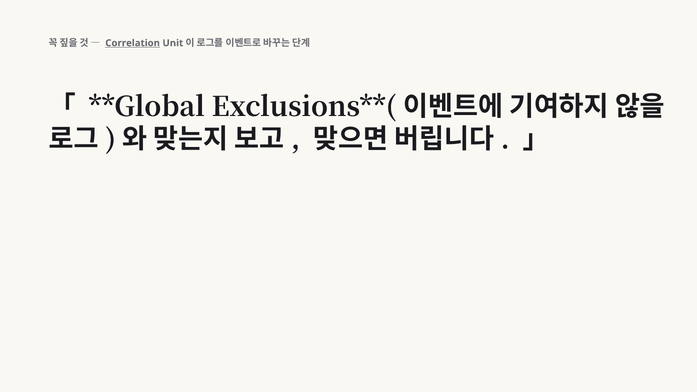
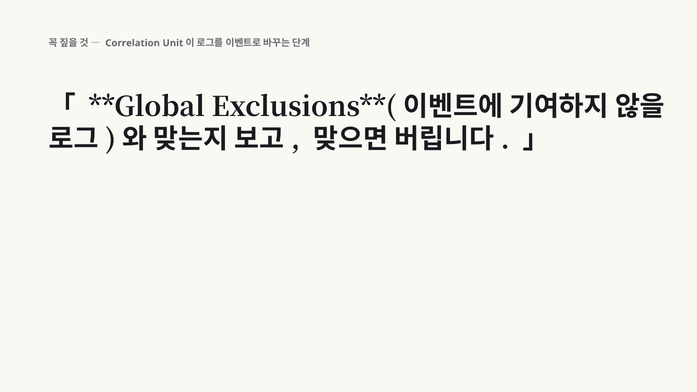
Correlation underline: present -> none (133, 43)
